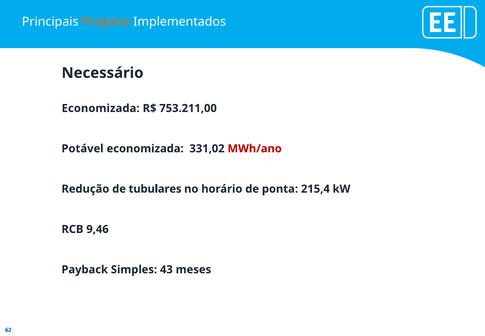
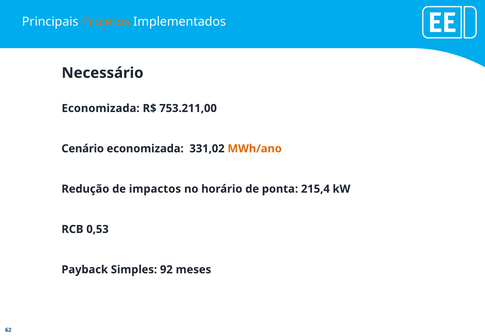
Potável: Potável -> Cenário (83, 149)
MWh/ano colour: red -> orange (255, 149)
tubulares: tubulares -> impactos (155, 189)
9,46: 9,46 -> 0,53 (98, 229)
43: 43 -> 92 (166, 269)
